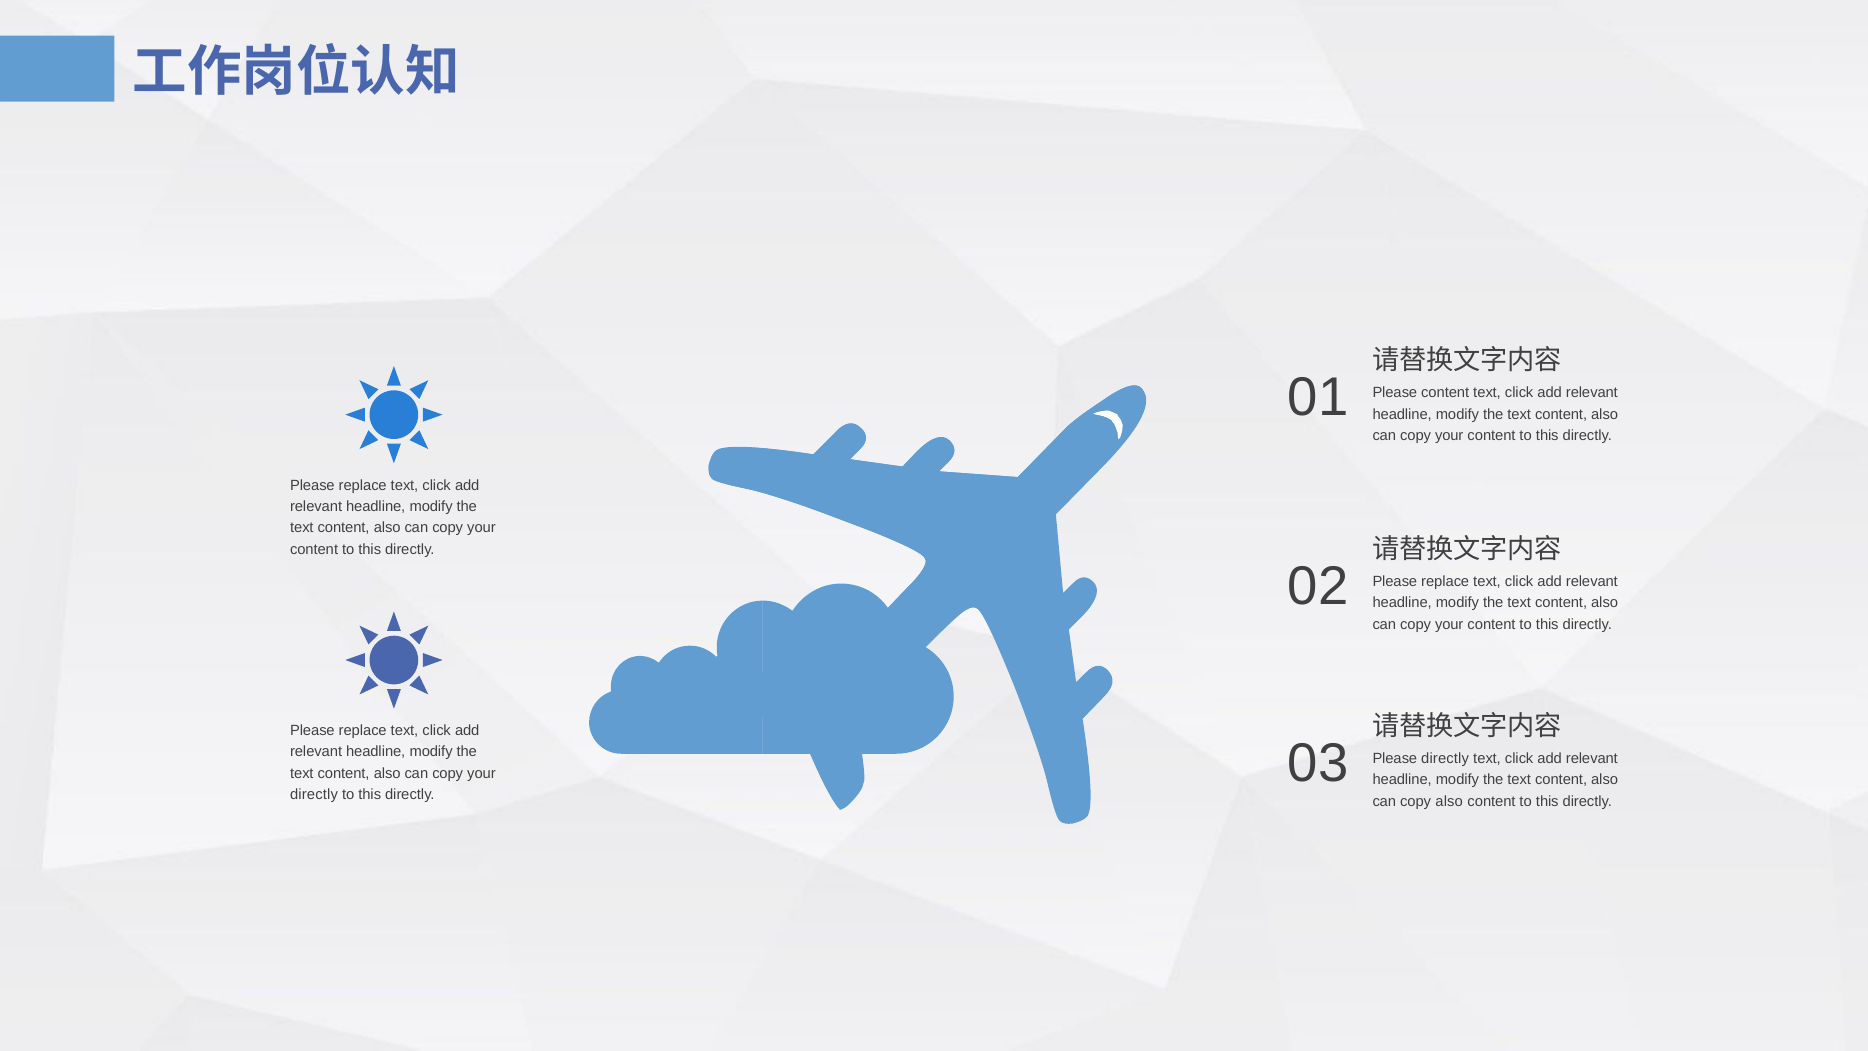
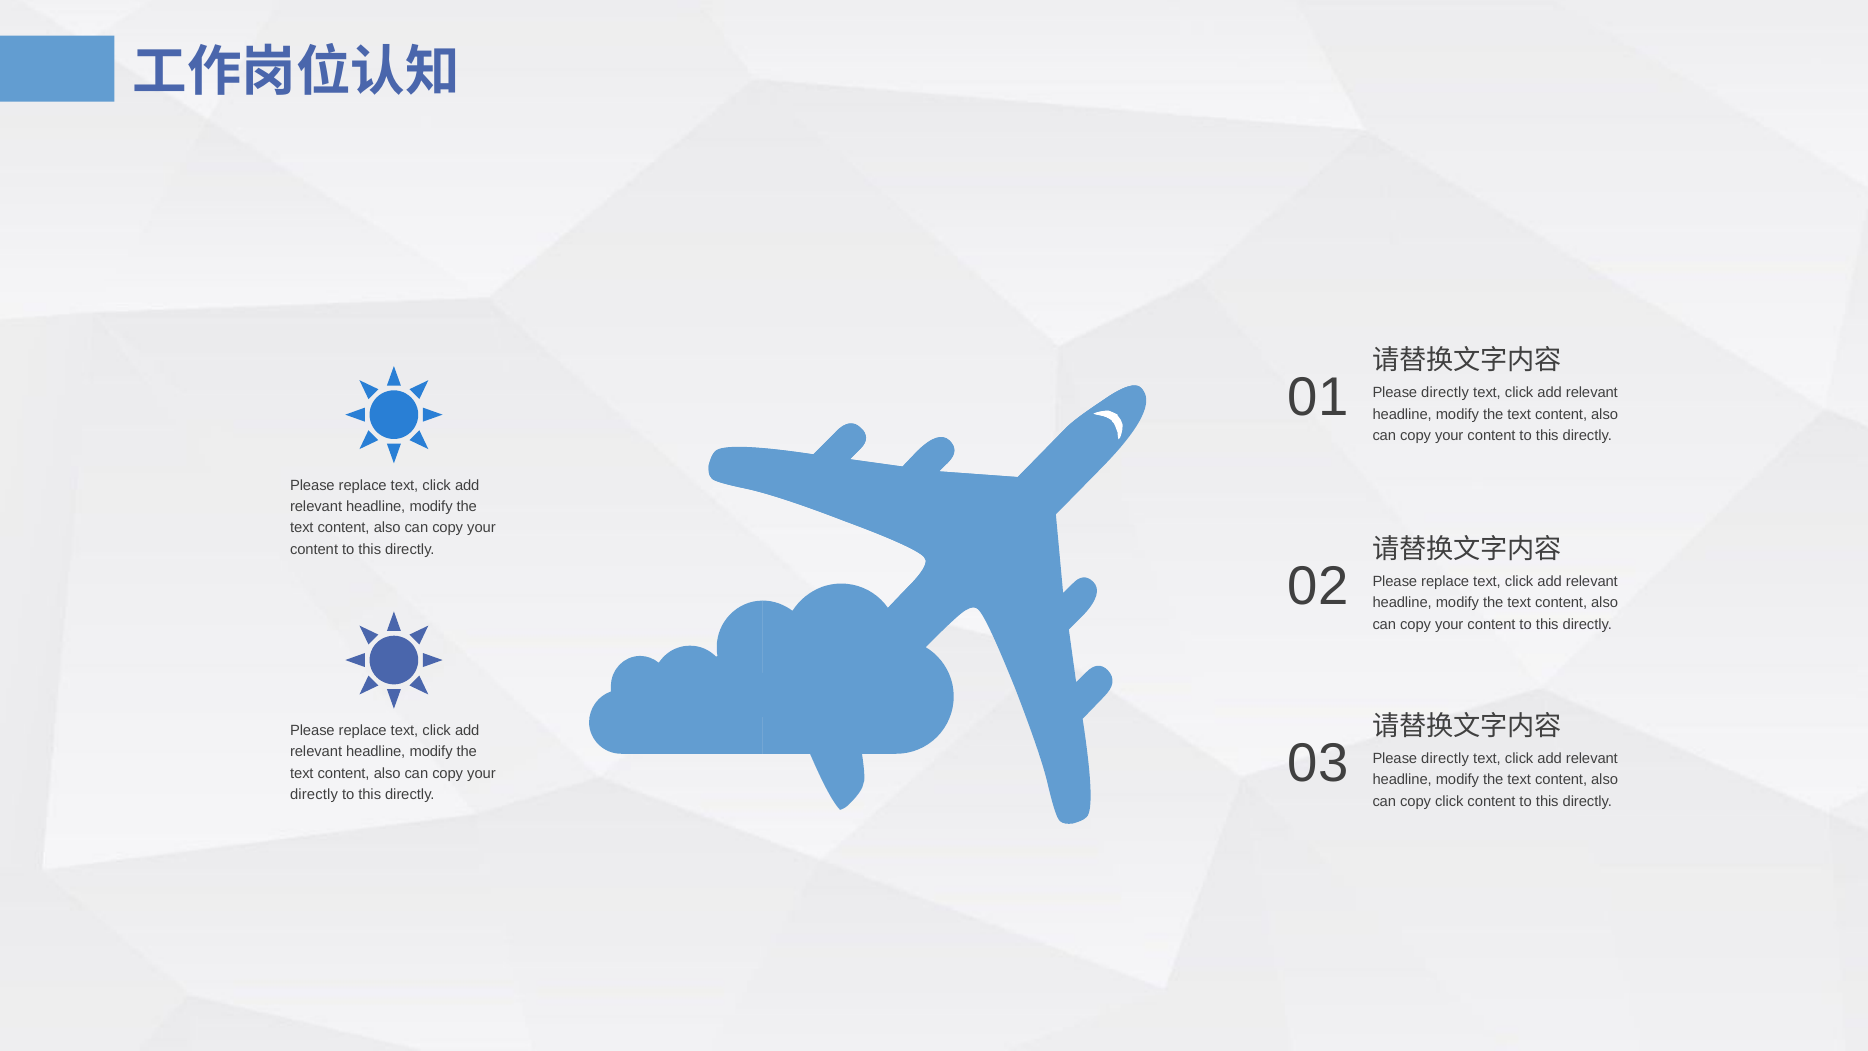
01 Please content: content -> directly (1445, 393)
copy also: also -> click (1449, 801)
